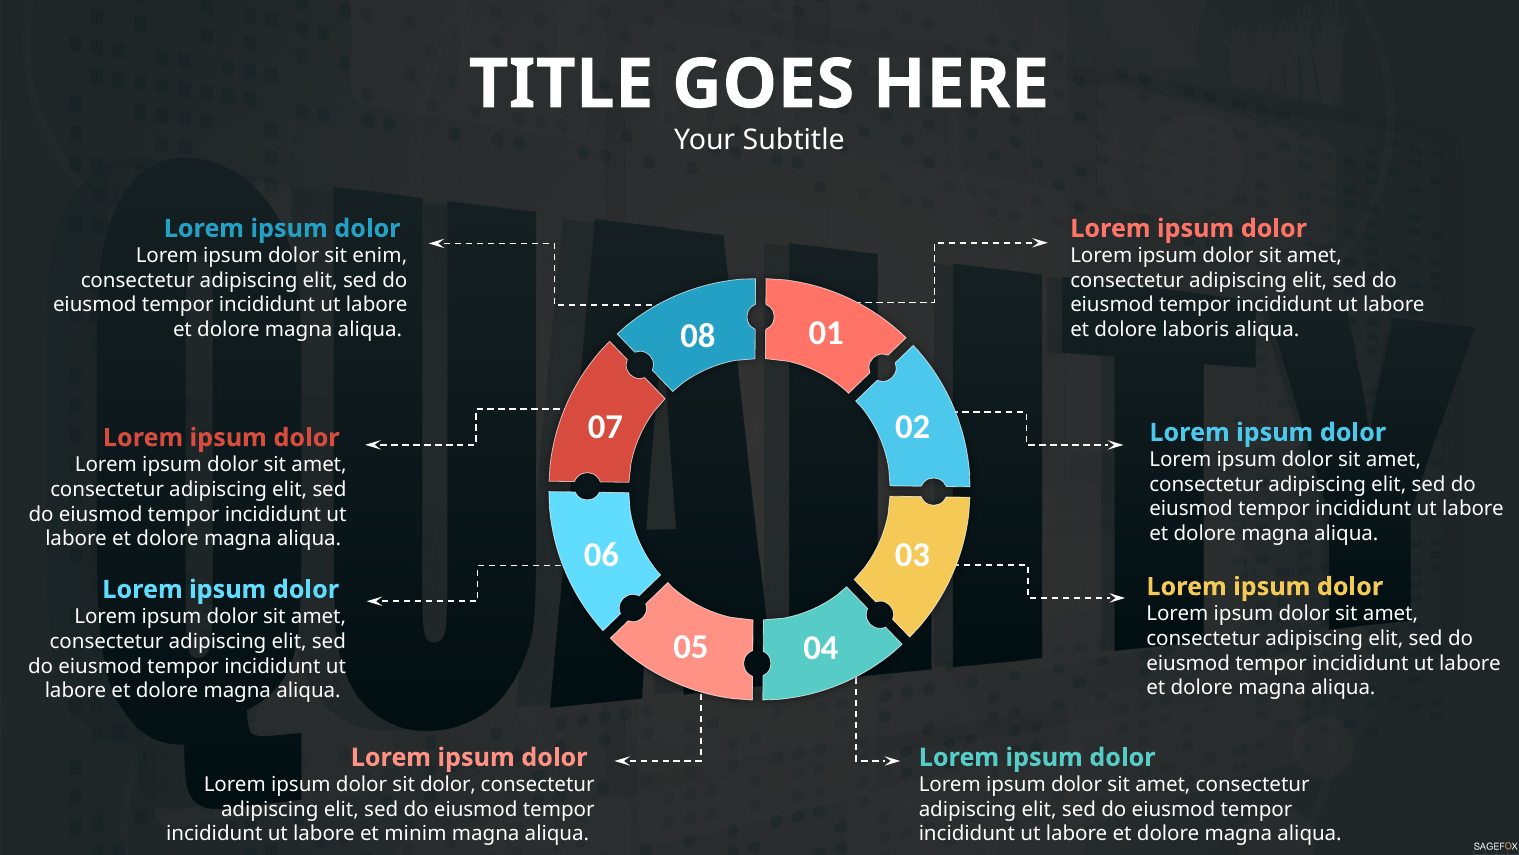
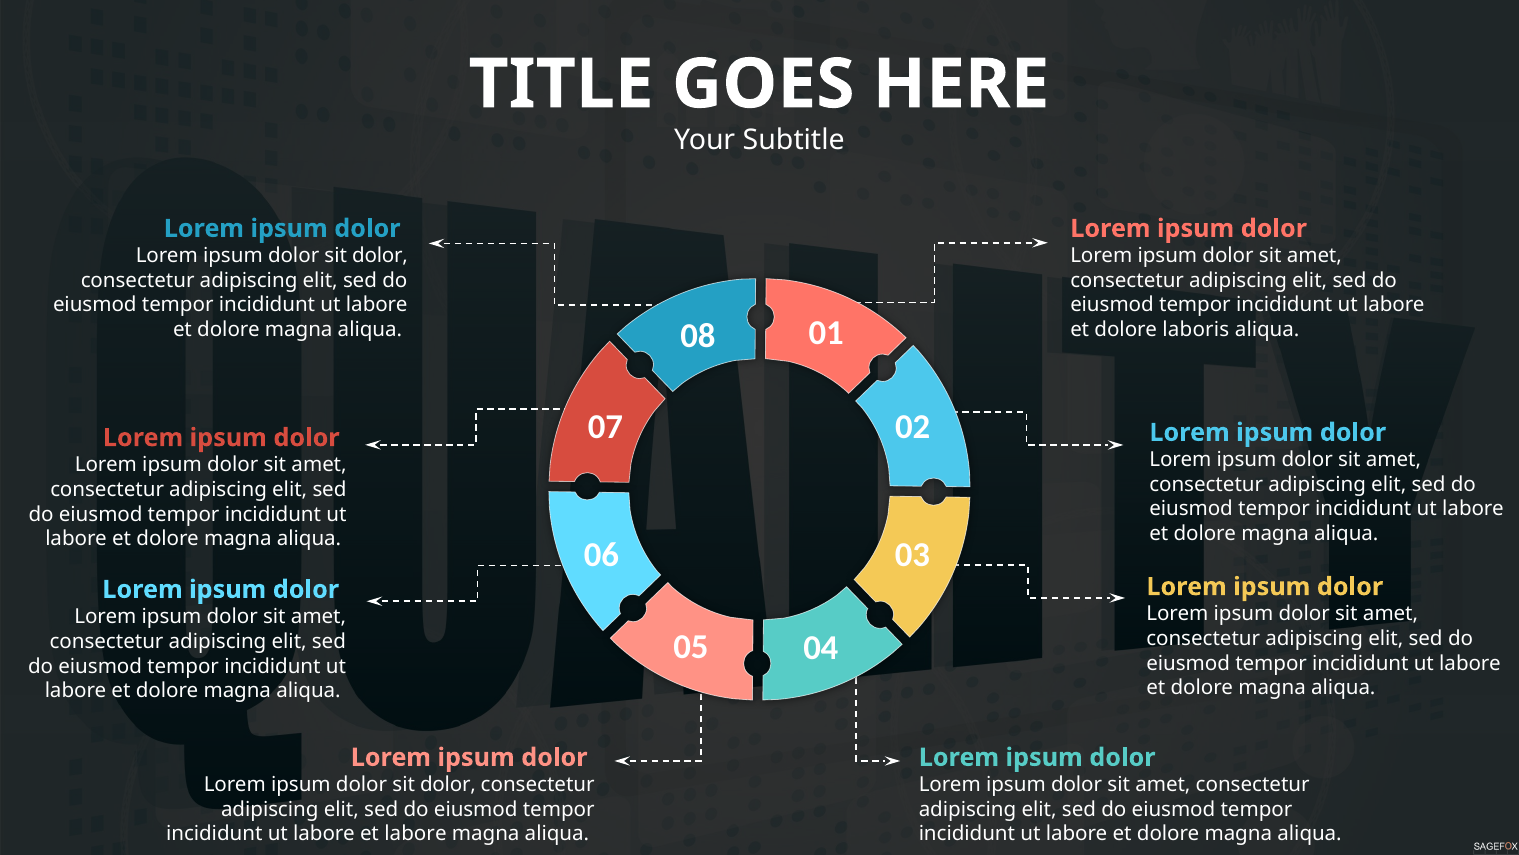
enim: enim -> dolor (380, 256)
et minim: minim -> labore (415, 834)
